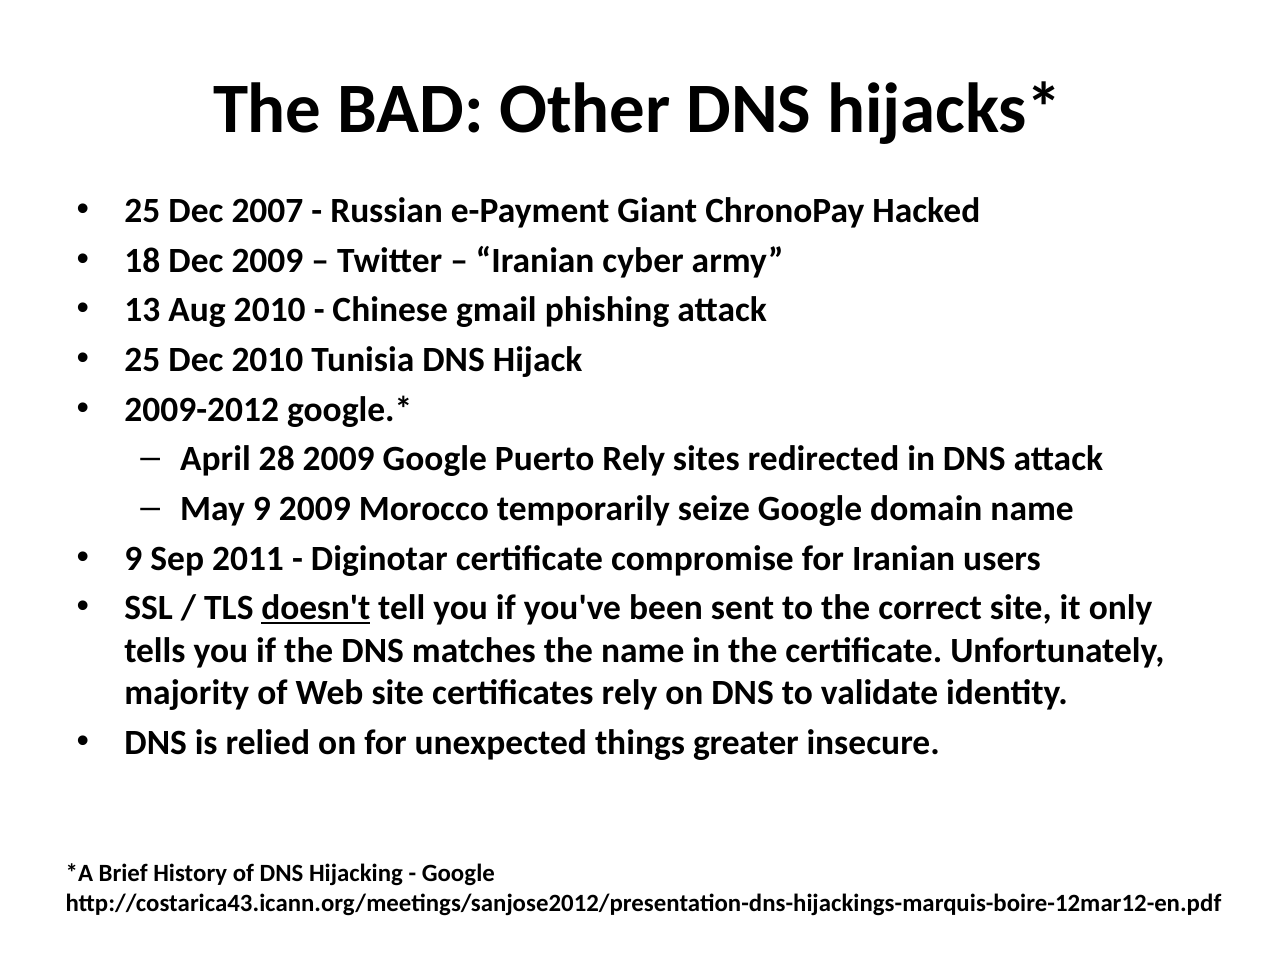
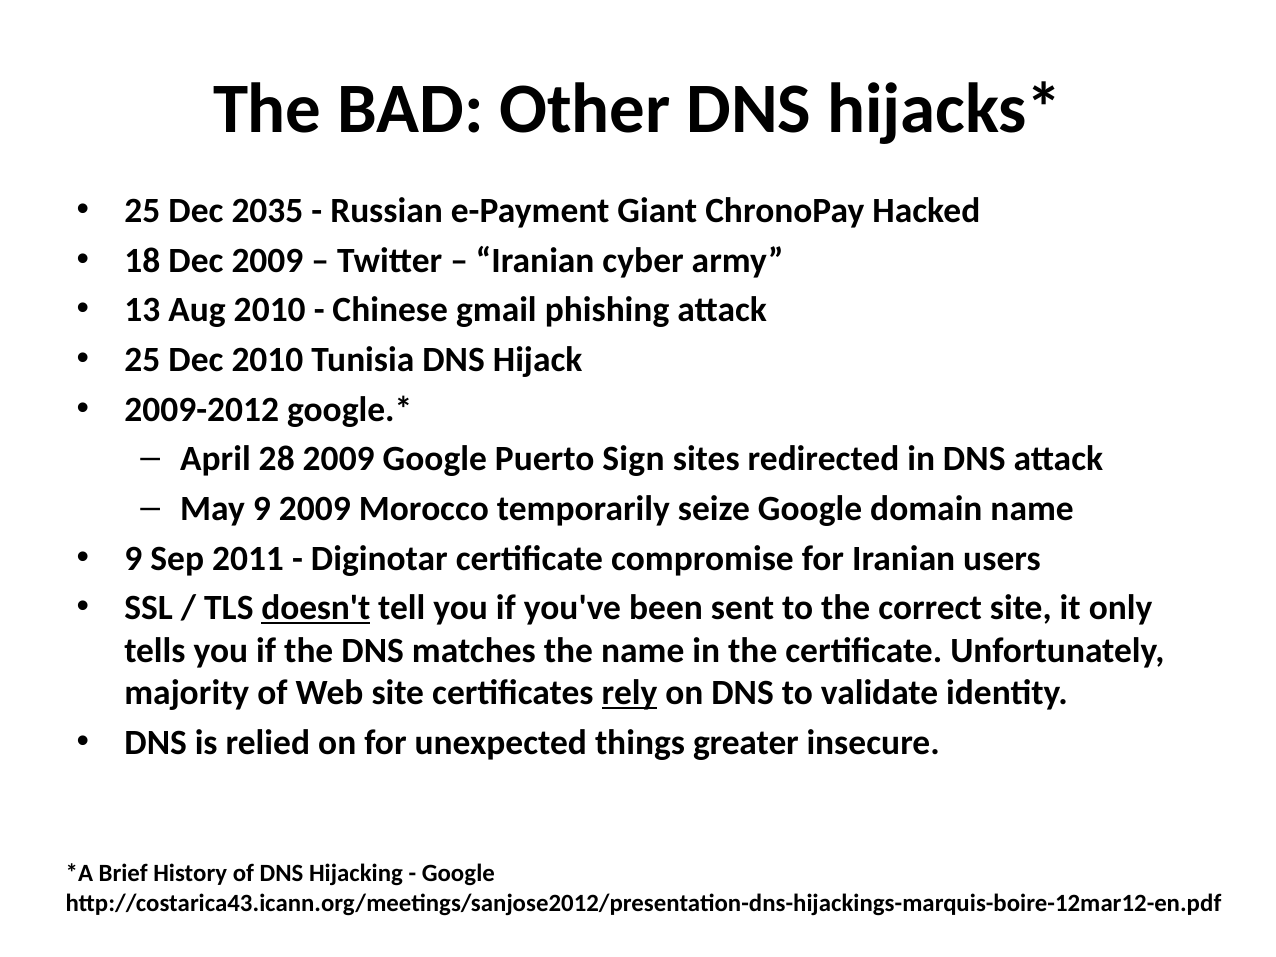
2007: 2007 -> 2035 (267, 211)
Puerto Rely: Rely -> Sign (634, 459)
rely underline: none -> present (630, 693)
